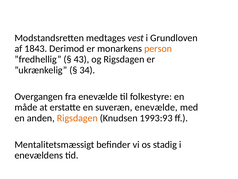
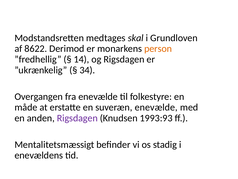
vest: vest -> skal (136, 38)
1843: 1843 -> 8622 (36, 48)
43: 43 -> 14 (81, 59)
Rigsdagen colour: orange -> purple (77, 118)
